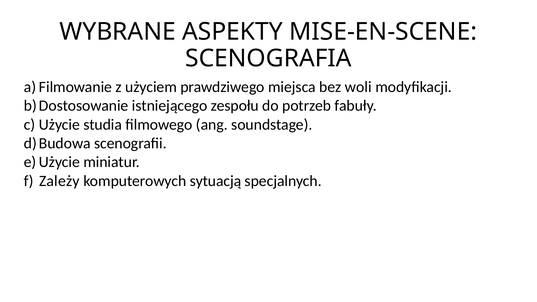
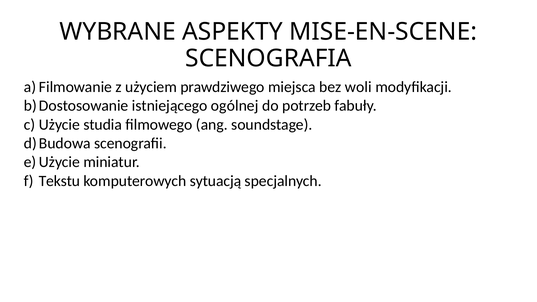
zespołu: zespołu -> ogólnej (235, 106)
Zależy: Zależy -> Tekstu (59, 181)
